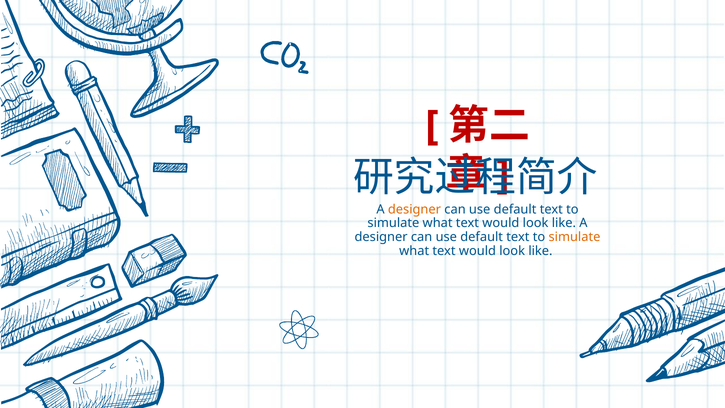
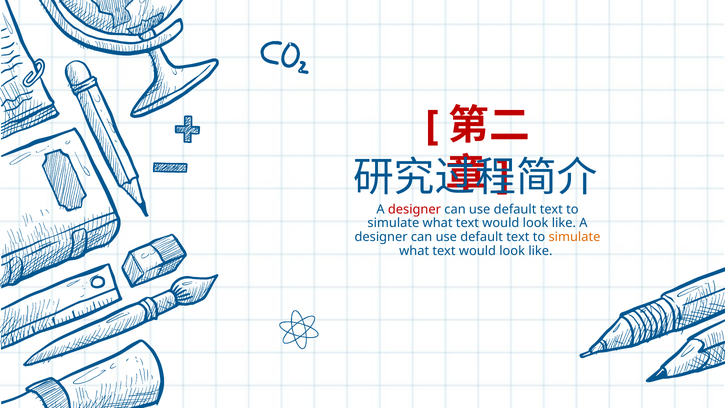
designer colour: orange -> red (414, 209)
